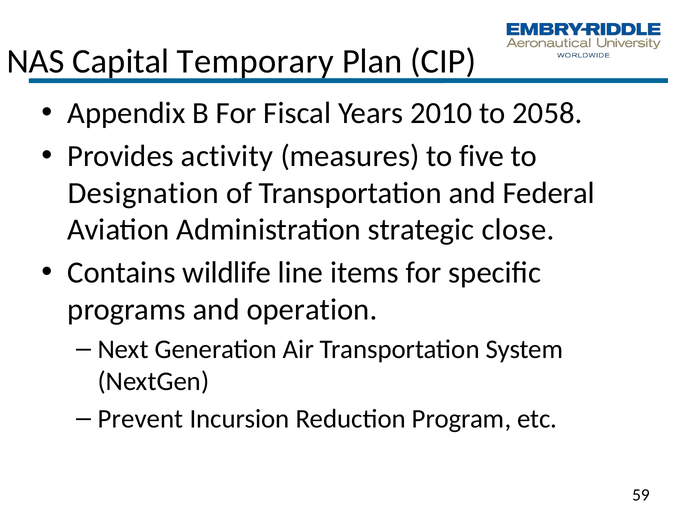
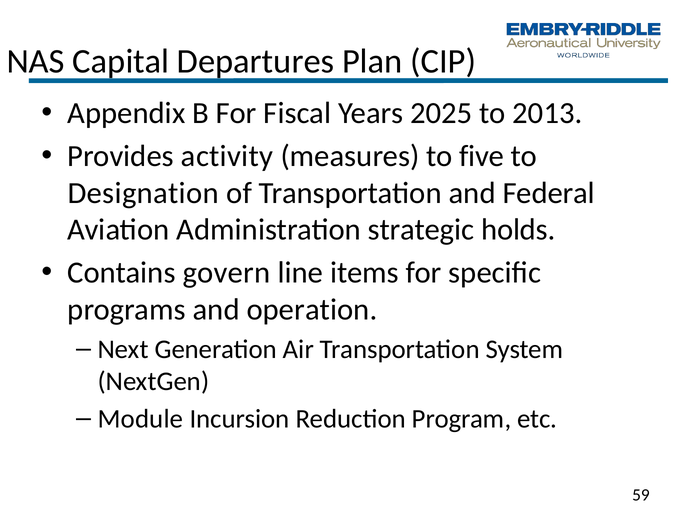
Temporary: Temporary -> Departures (256, 61)
2010: 2010 -> 2025 (441, 113)
2058: 2058 -> 2013 (547, 113)
close: close -> holds (518, 230)
wildlife: wildlife -> govern (226, 273)
Prevent: Prevent -> Module (140, 419)
